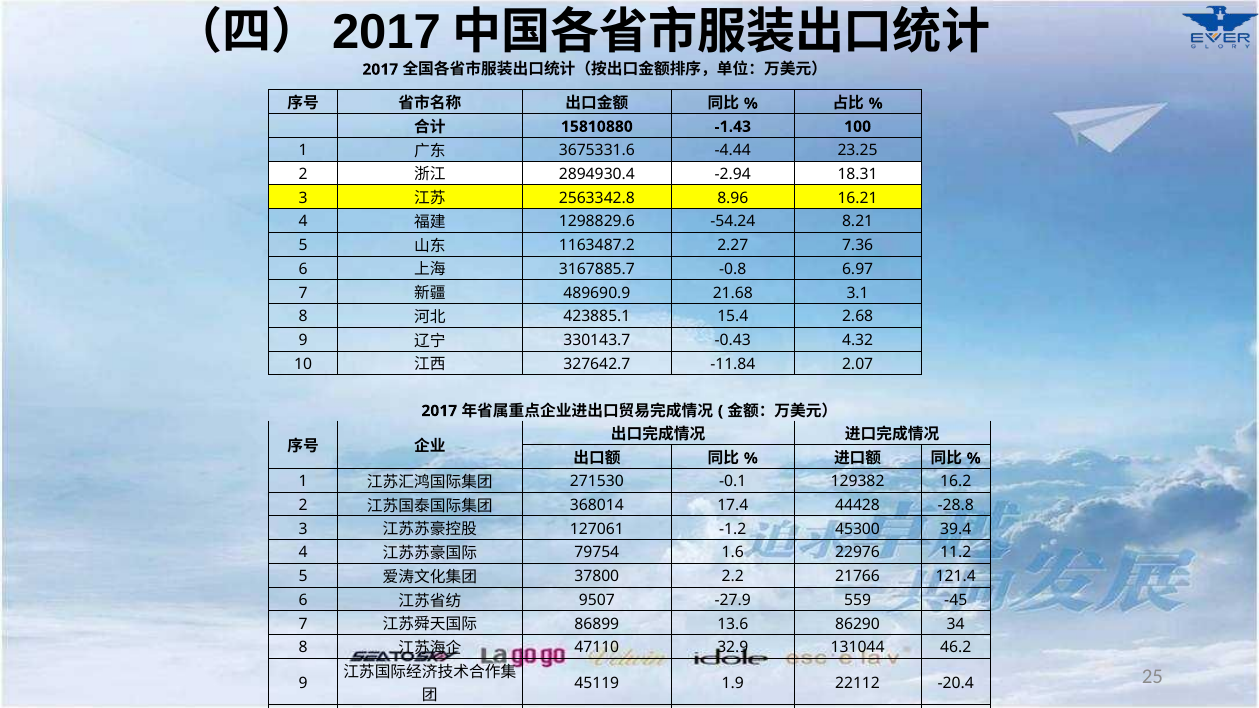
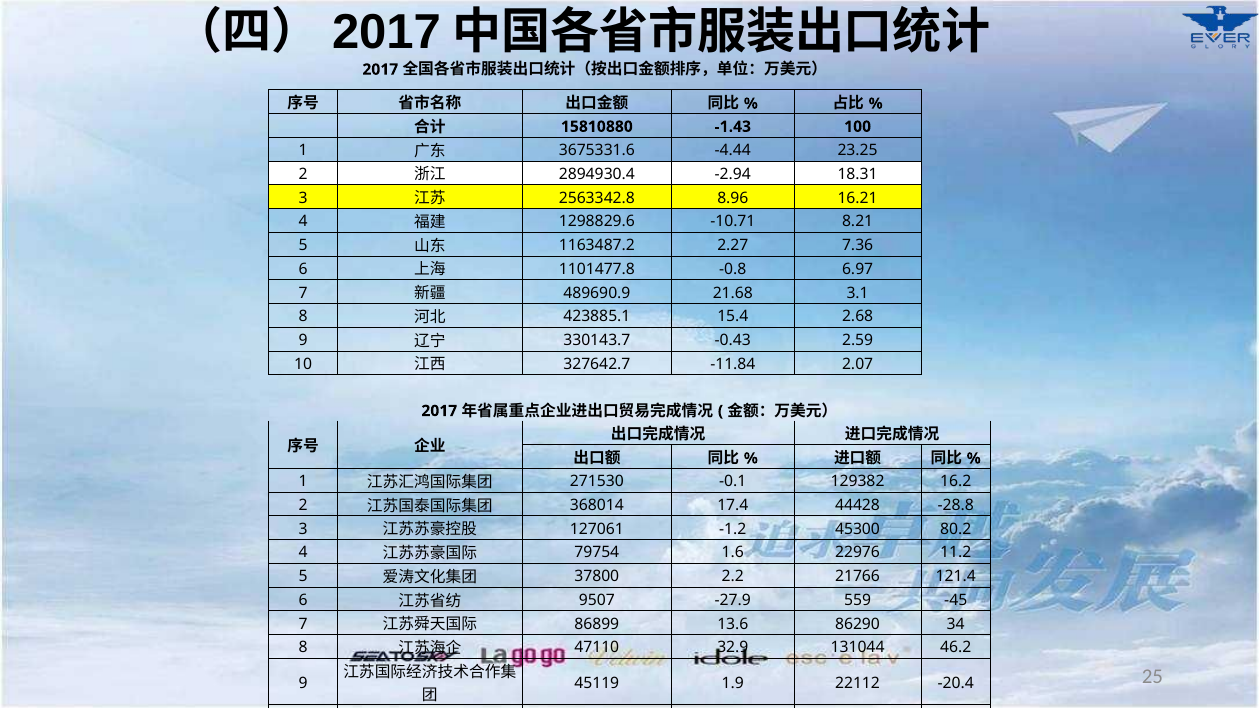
-54.24: -54.24 -> -10.71 (733, 222)
3167885.7: 3167885.7 -> 1101477.8 (597, 269)
4.32: 4.32 -> 2.59 (858, 340)
39.4: 39.4 -> 80.2 (956, 529)
